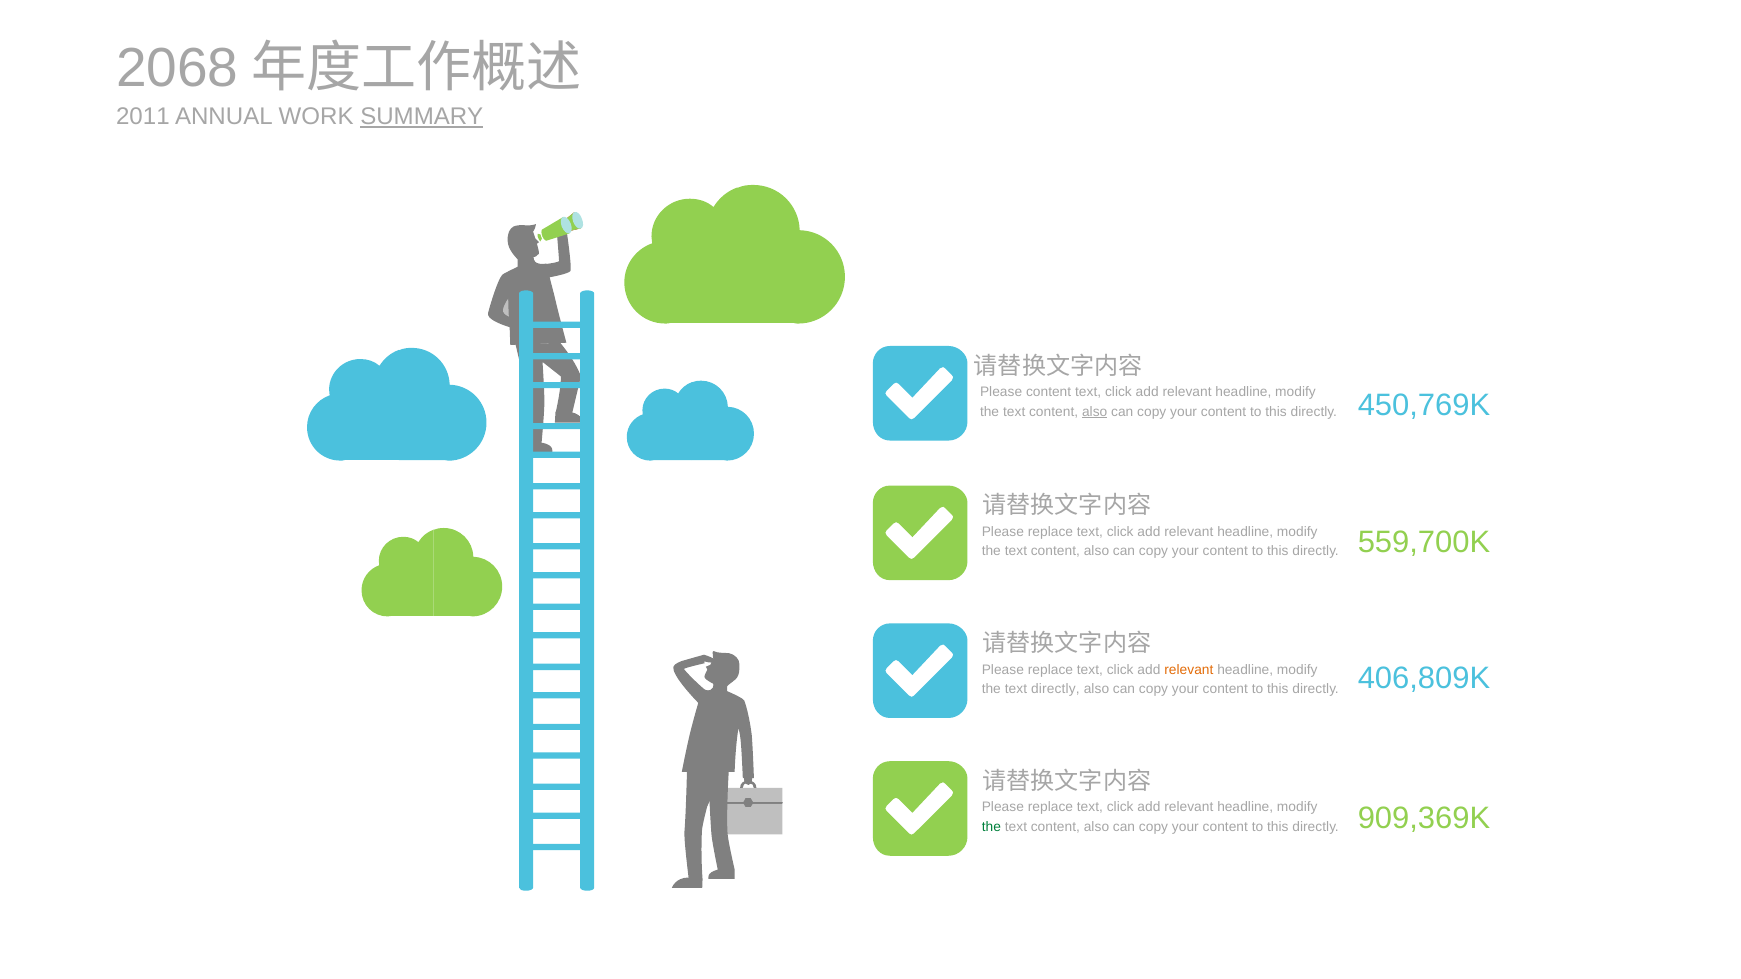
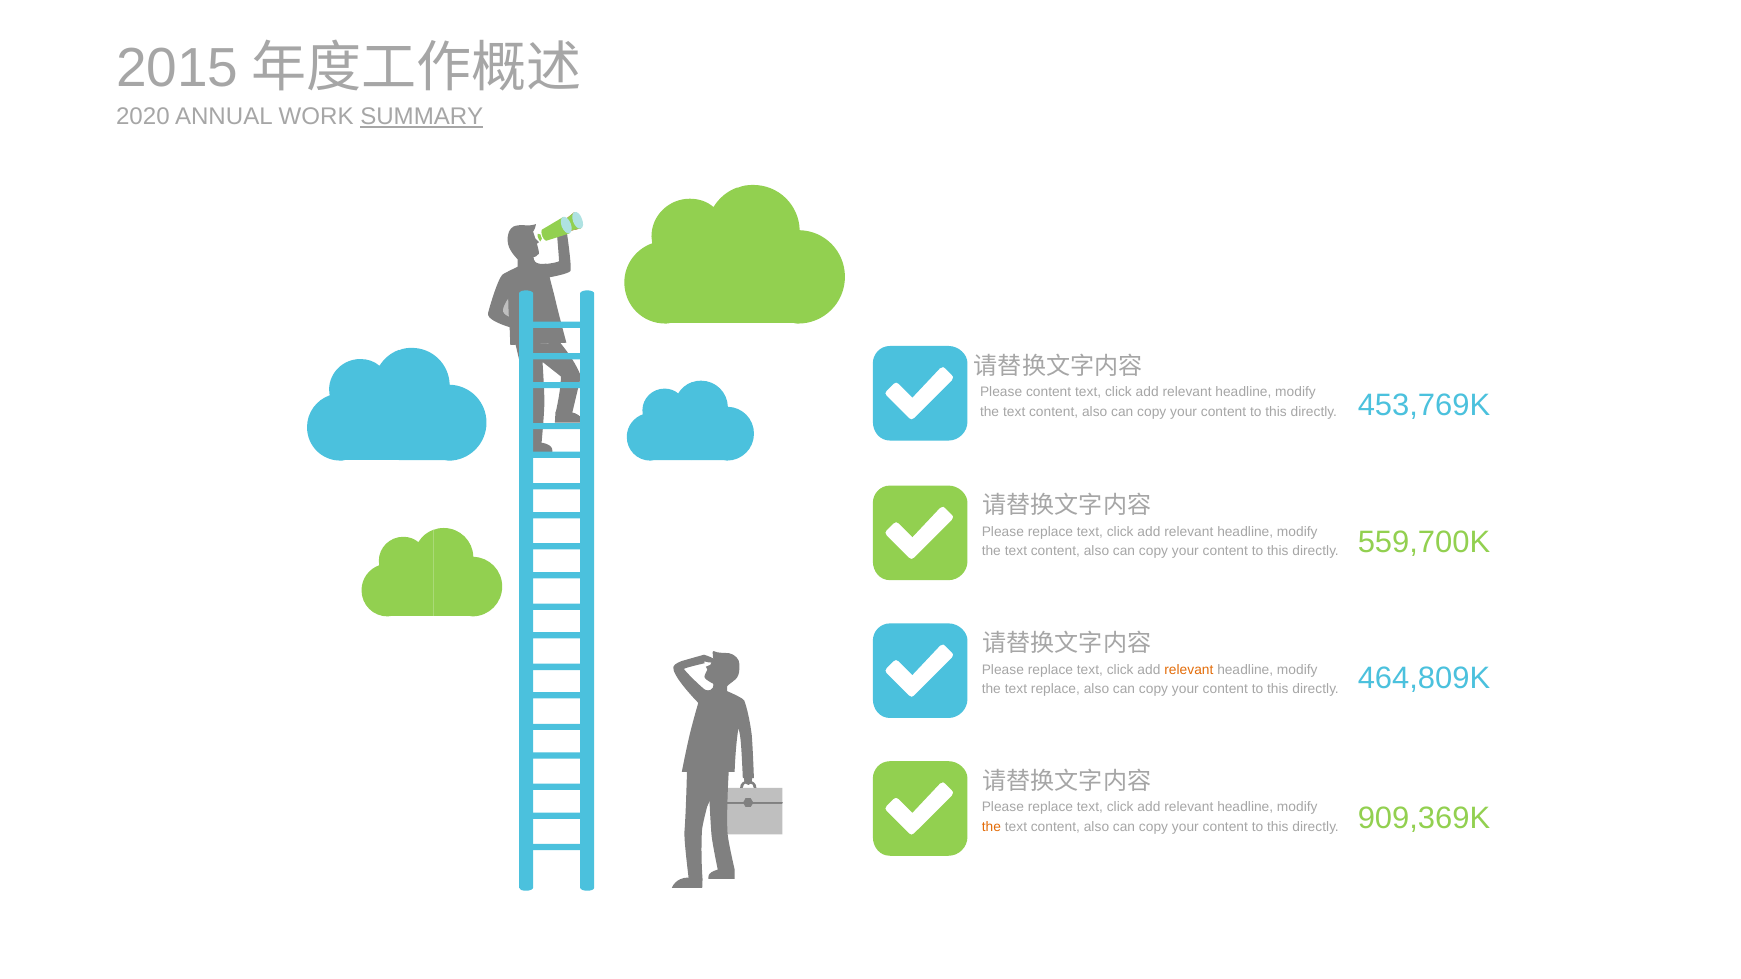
2068: 2068 -> 2015 (177, 69)
2011: 2011 -> 2020 (143, 117)
also underline: present -> none (1095, 412)
450,769K: 450,769K -> 453,769K (1424, 405)
406,809K: 406,809K -> 464,809K (1424, 679)
text directly: directly -> replace (1055, 689)
the colour: green -> orange (991, 827)
